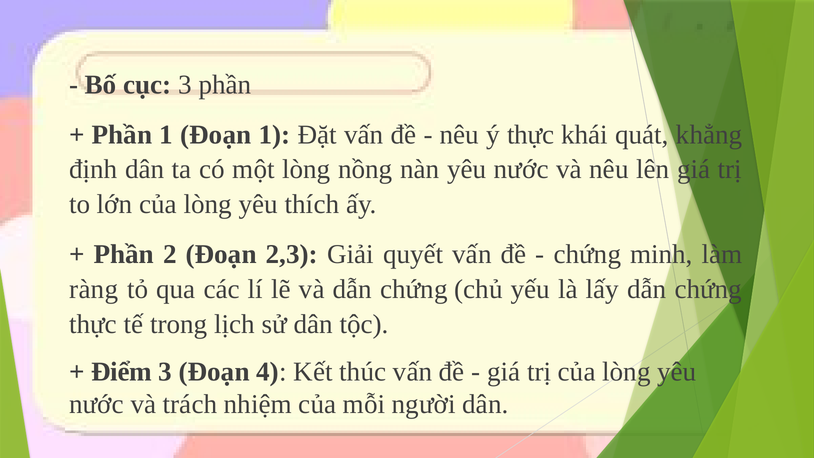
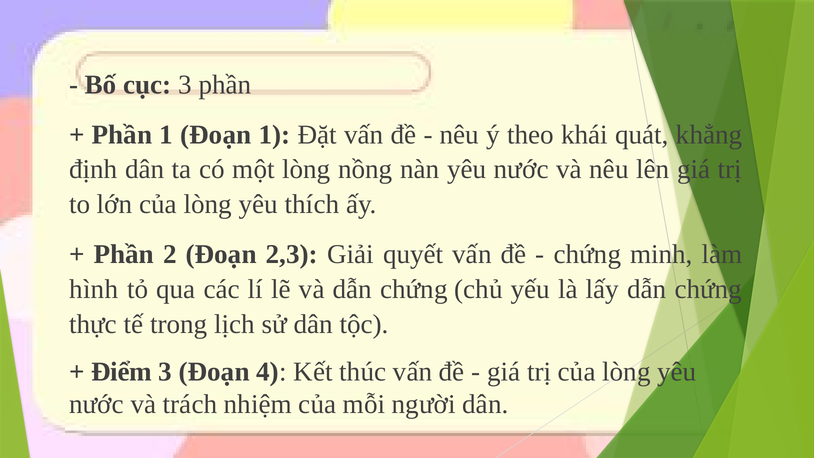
ý thực: thực -> theo (531, 135)
ràng: ràng -> hình (94, 289)
